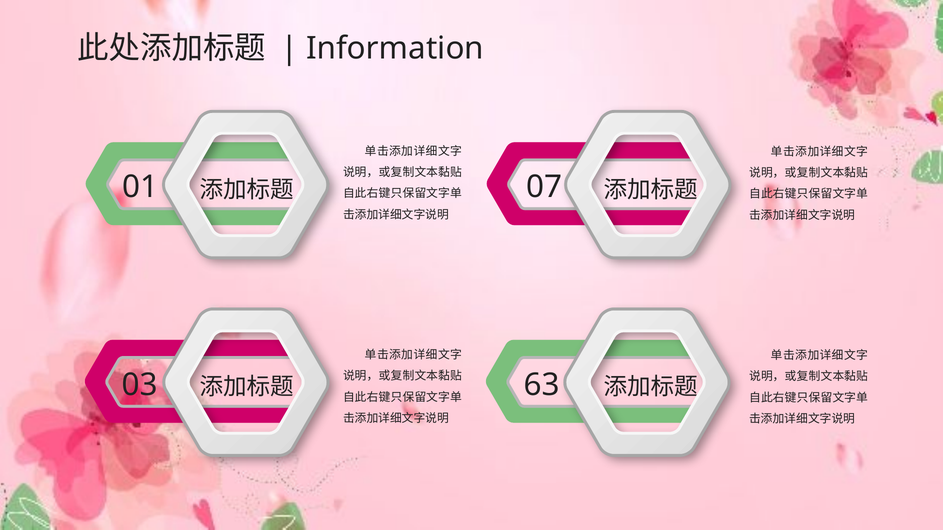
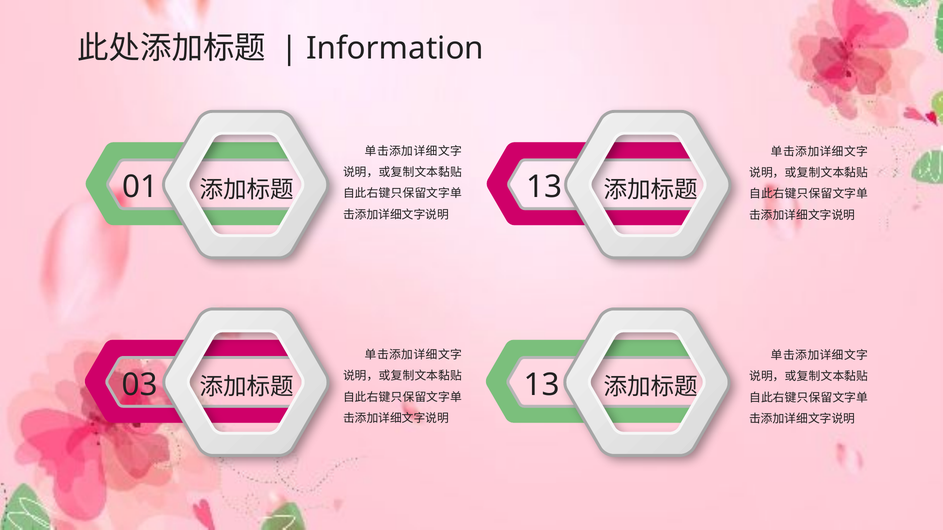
01 07: 07 -> 13 (544, 187)
03 63: 63 -> 13 (542, 385)
